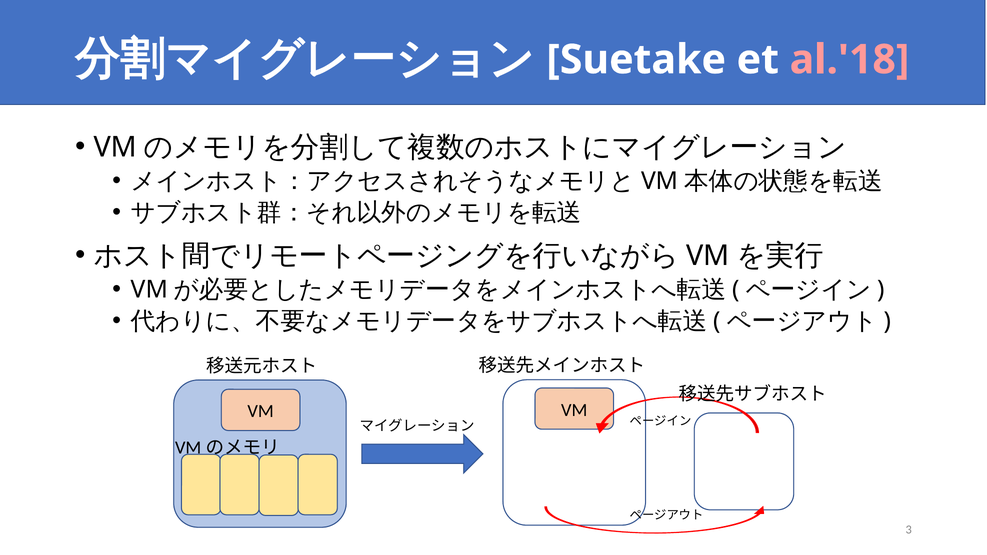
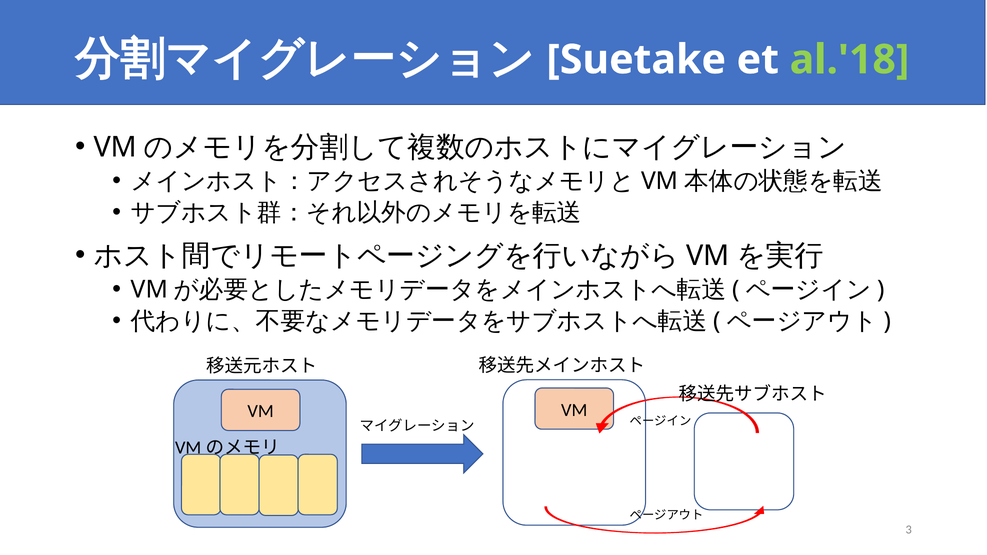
al.'18 colour: pink -> light green (850, 60)
